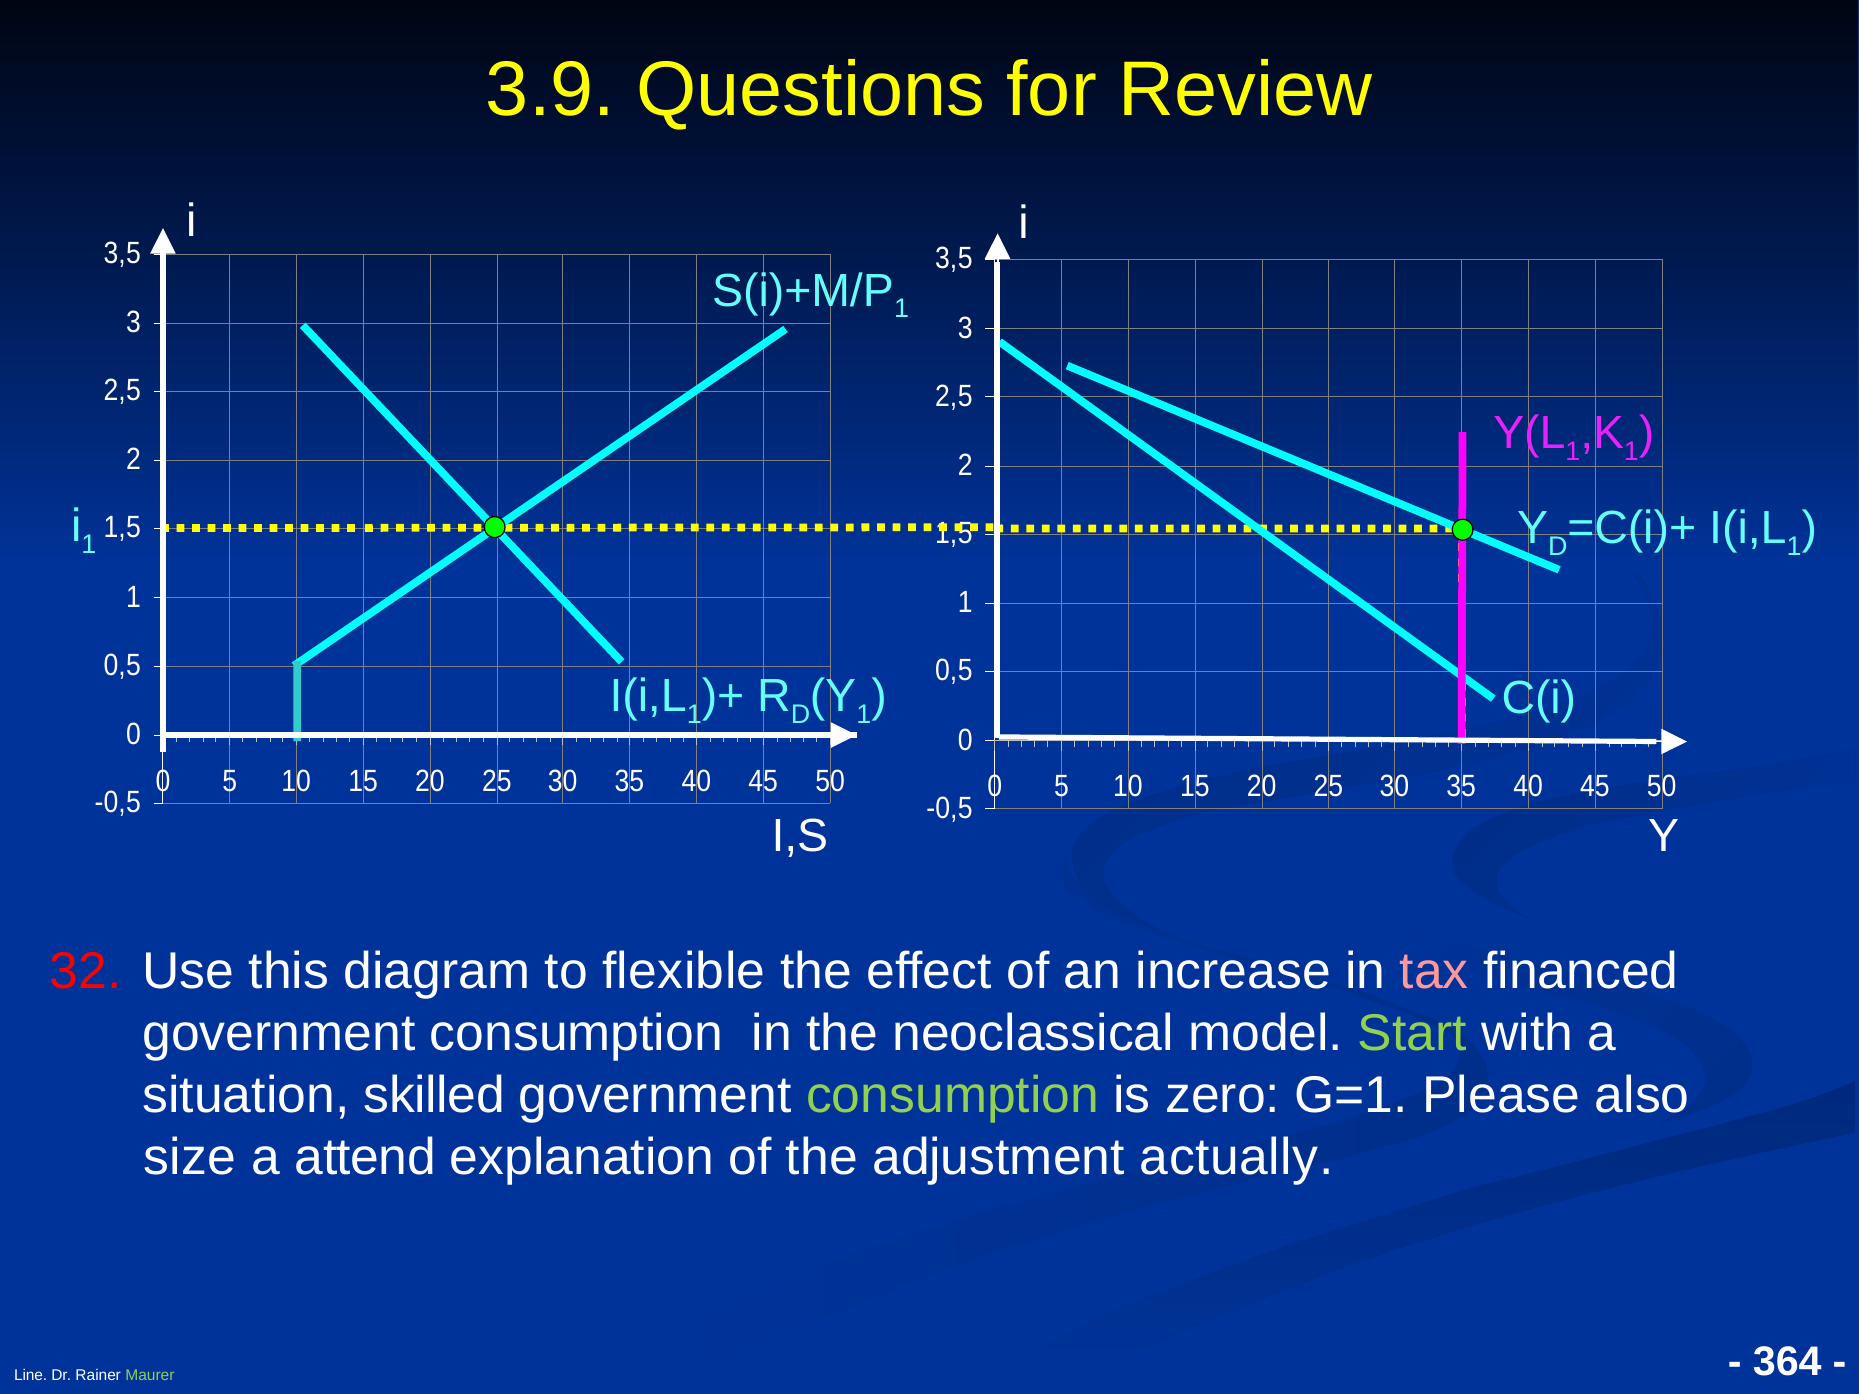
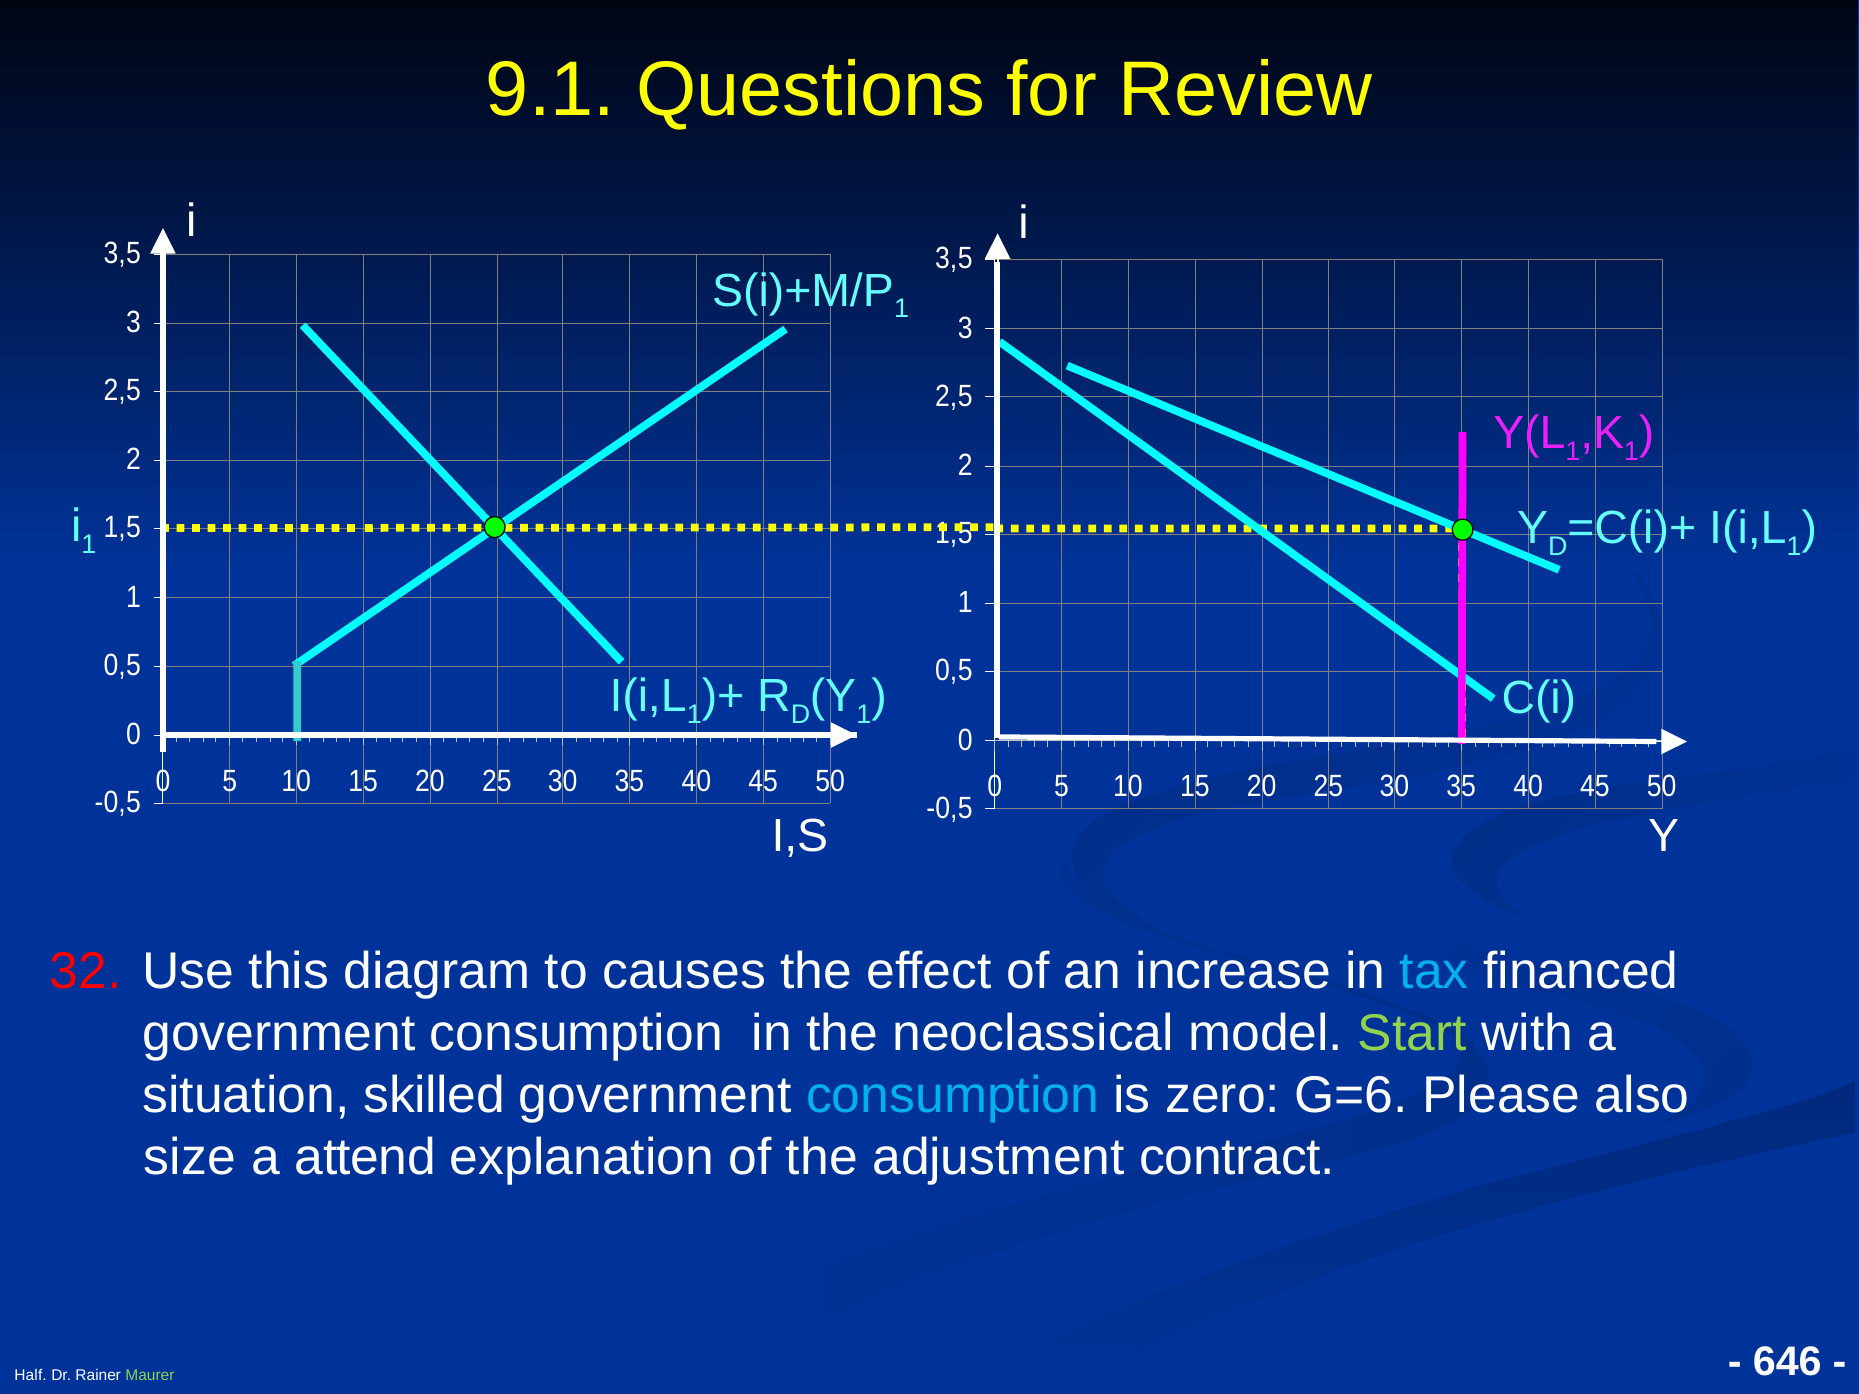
3.9: 3.9 -> 9.1 (550, 90)
flexible: flexible -> causes (684, 972)
tax colour: pink -> light blue (1434, 972)
consumption colour: light green -> light blue (953, 1095)
G=1: G=1 -> G=6 (1351, 1095)
actually: actually -> contract (1237, 1157)
364: 364 -> 646 (1787, 1362)
Line: Line -> Half (31, 1376)
